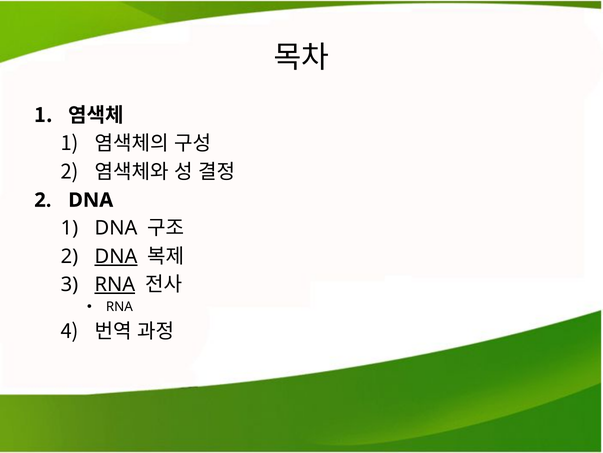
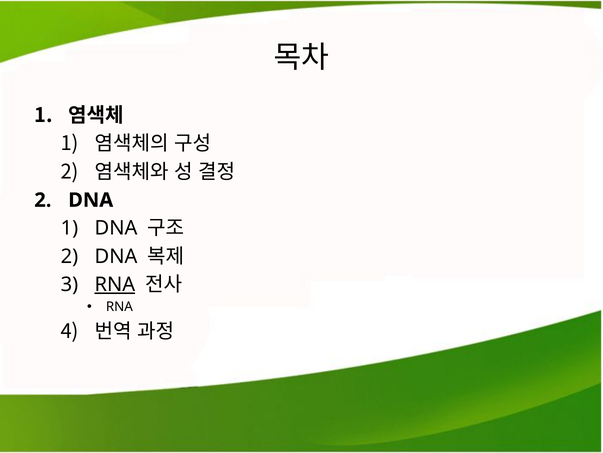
DNA underline: present -> none (116, 256)
